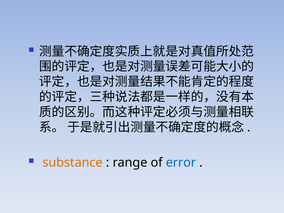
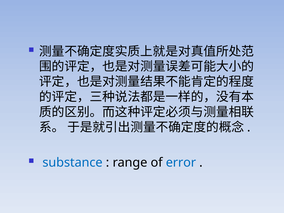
substance colour: orange -> blue (73, 163)
